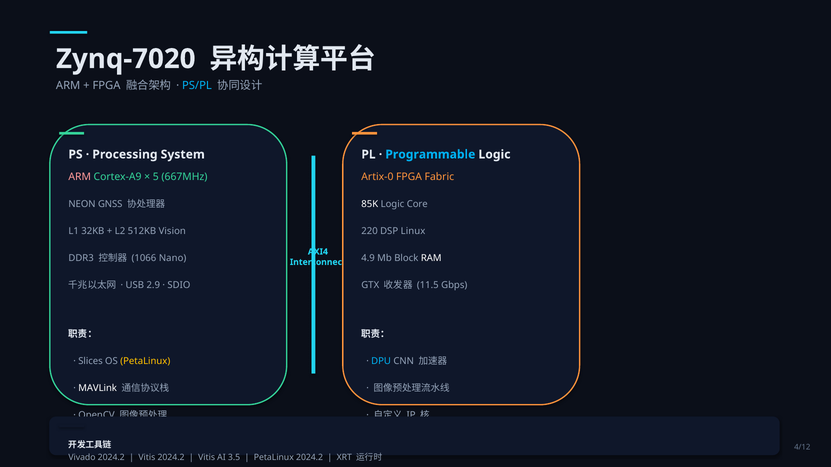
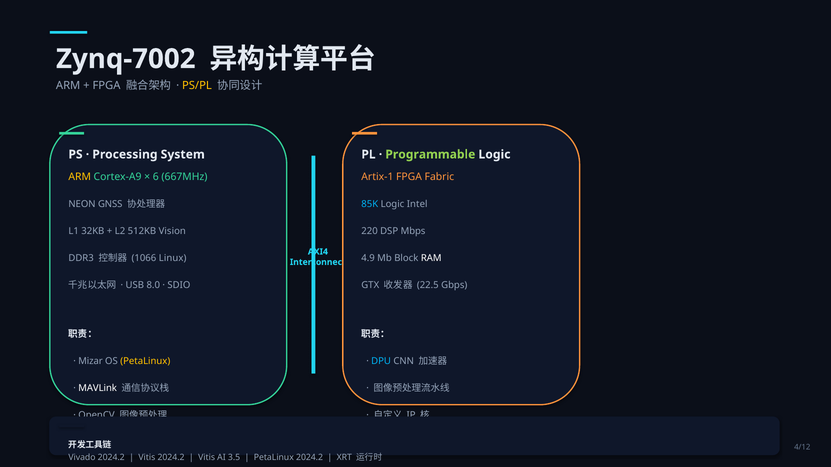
Zynq-7020: Zynq-7020 -> Zynq-7002 (126, 59)
PS/PL colour: light blue -> yellow (197, 85)
Programmable colour: light blue -> light green (430, 155)
ARM colour: pink -> yellow (80, 177)
5: 5 -> 6 (156, 177)
Artix-0: Artix-0 -> Artix-1 (377, 177)
85K colour: white -> light blue (370, 204)
Core: Core -> Intel (417, 204)
Linux: Linux -> Mbps (413, 232)
Nano: Nano -> Linux (173, 259)
2.9: 2.9 -> 8.0 (153, 286)
11.5: 11.5 -> 22.5 (428, 286)
Slices: Slices -> Mizar (91, 361)
